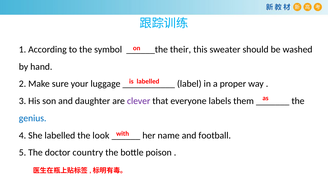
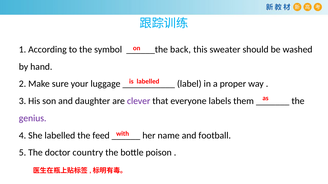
their: their -> back (180, 50)
genius colour: blue -> purple (33, 119)
look: look -> feed (101, 136)
